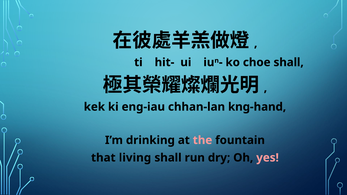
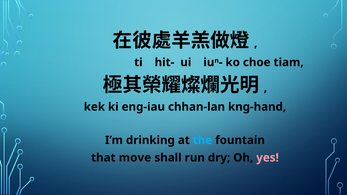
choe shall: shall -> tiam (289, 62)
the colour: pink -> light blue (203, 140)
living: living -> move (135, 158)
